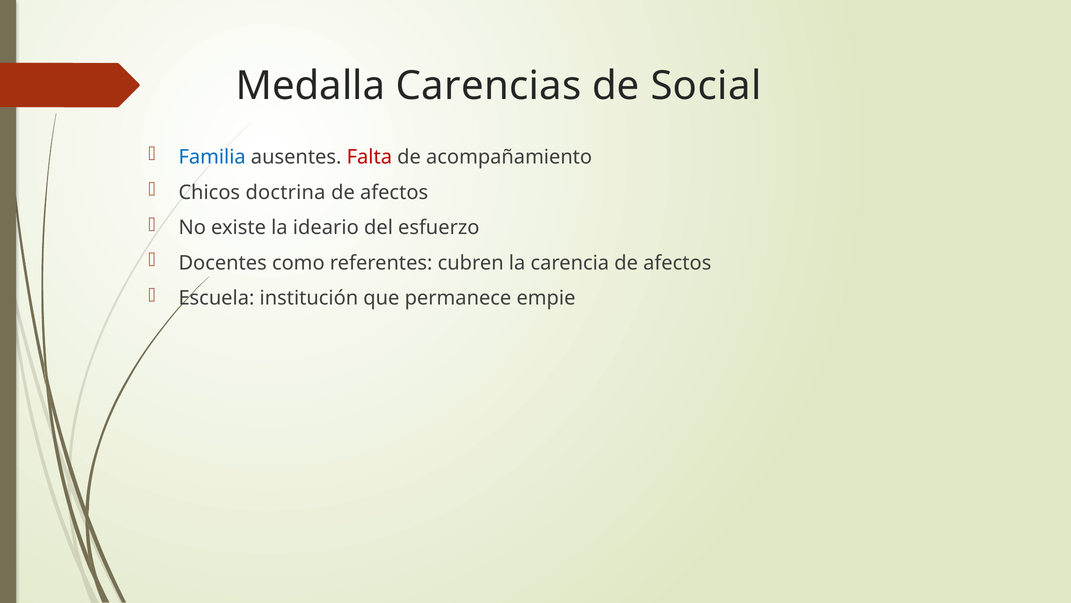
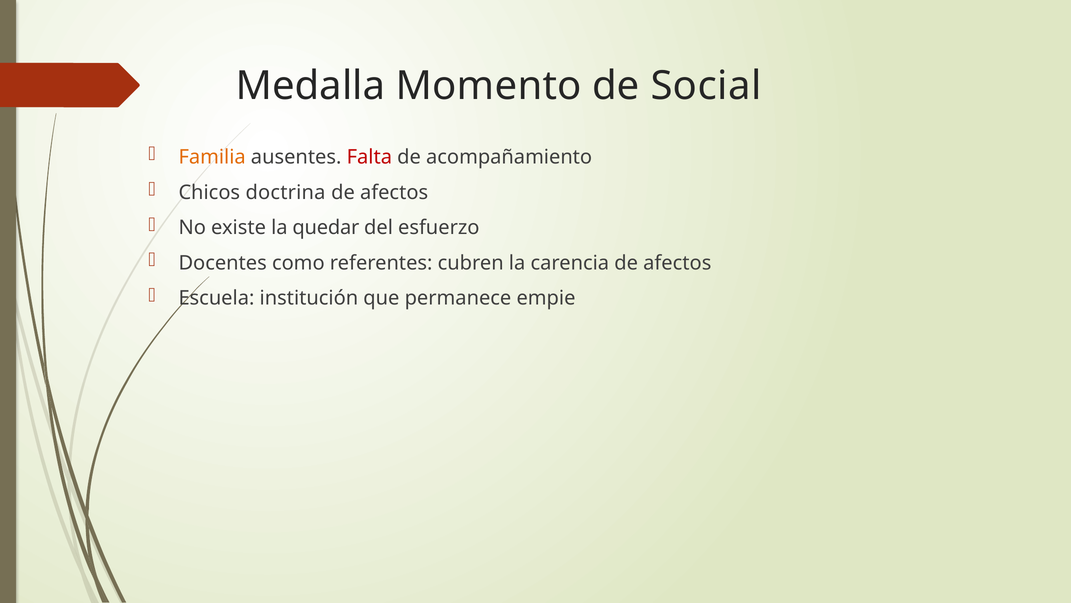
Carencias: Carencias -> Momento (489, 86)
Familia colour: blue -> orange (212, 157)
ideario: ideario -> quedar (326, 228)
